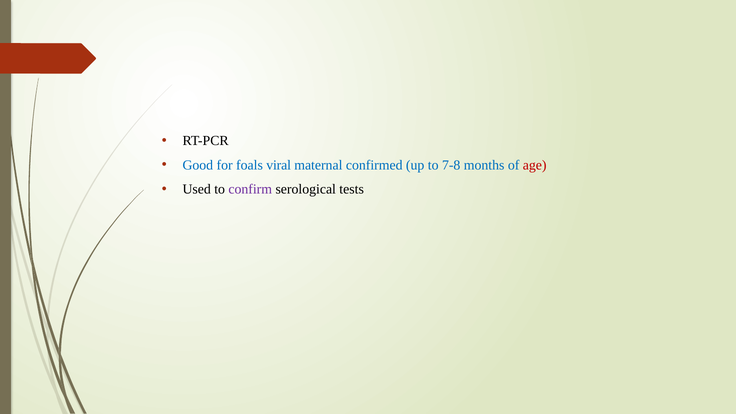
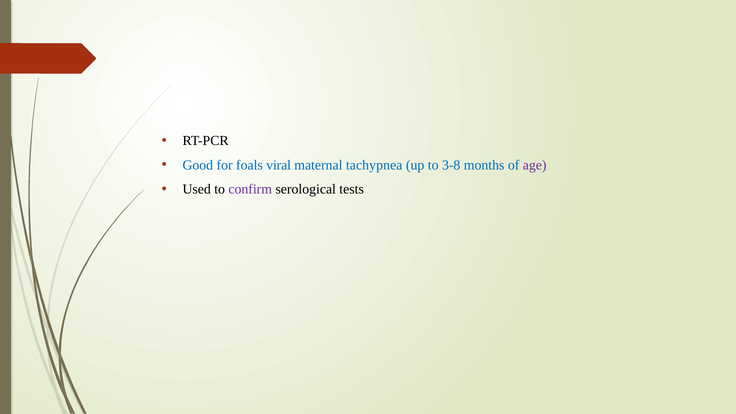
confirmed: confirmed -> tachypnea (374, 165)
7-8: 7-8 -> 3-8 (451, 165)
age colour: red -> purple (535, 165)
